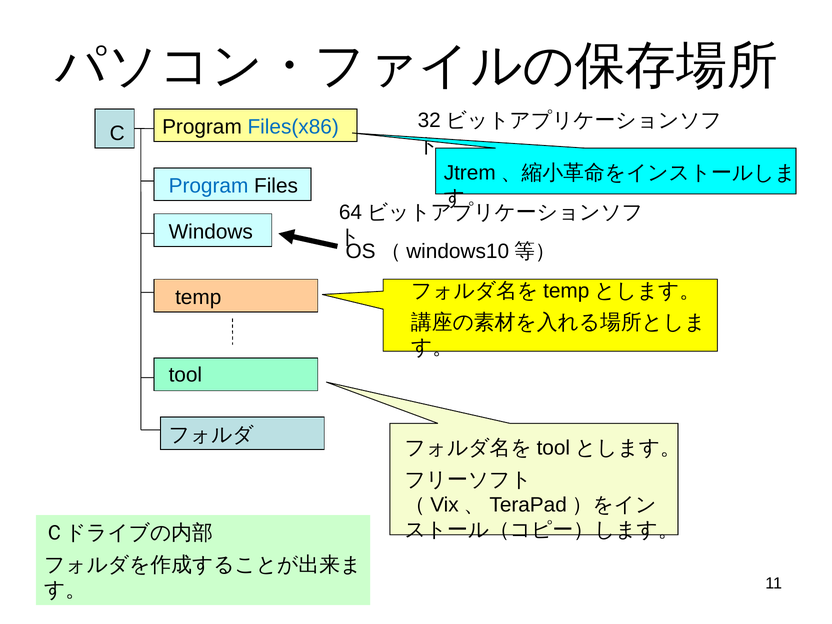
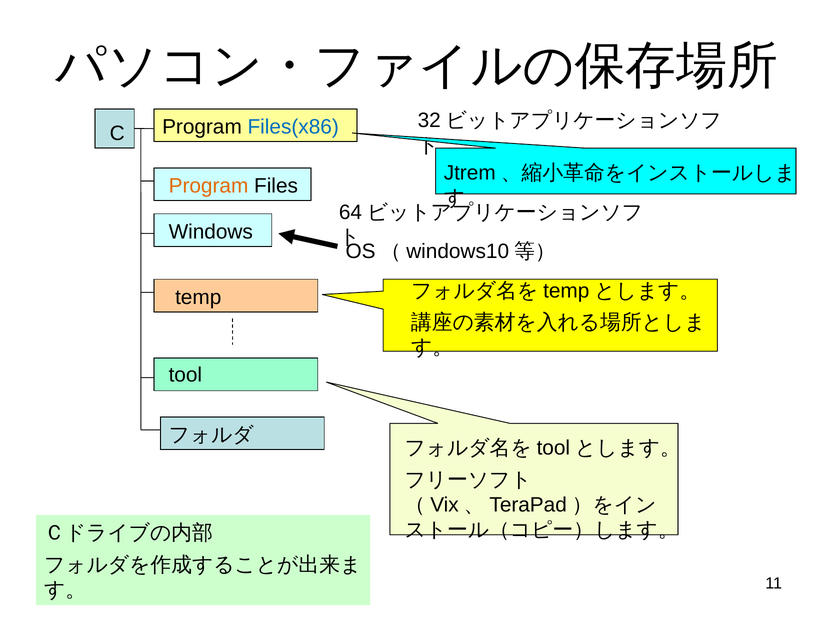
Program colour: blue -> orange (209, 186)
